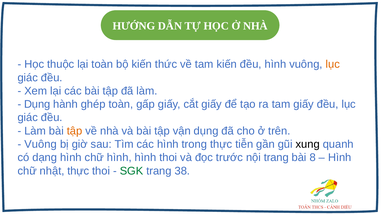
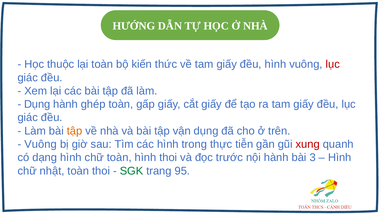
về tam kiến: kiến -> giấy (227, 64)
lục colour: orange -> red (333, 64)
xung colour: black -> red (308, 144)
chữ hình: hình -> toàn (119, 158)
nội trang: trang -> hành (276, 158)
8: 8 -> 3 (313, 158)
nhật thực: thực -> toàn (78, 171)
38: 38 -> 95 (182, 171)
